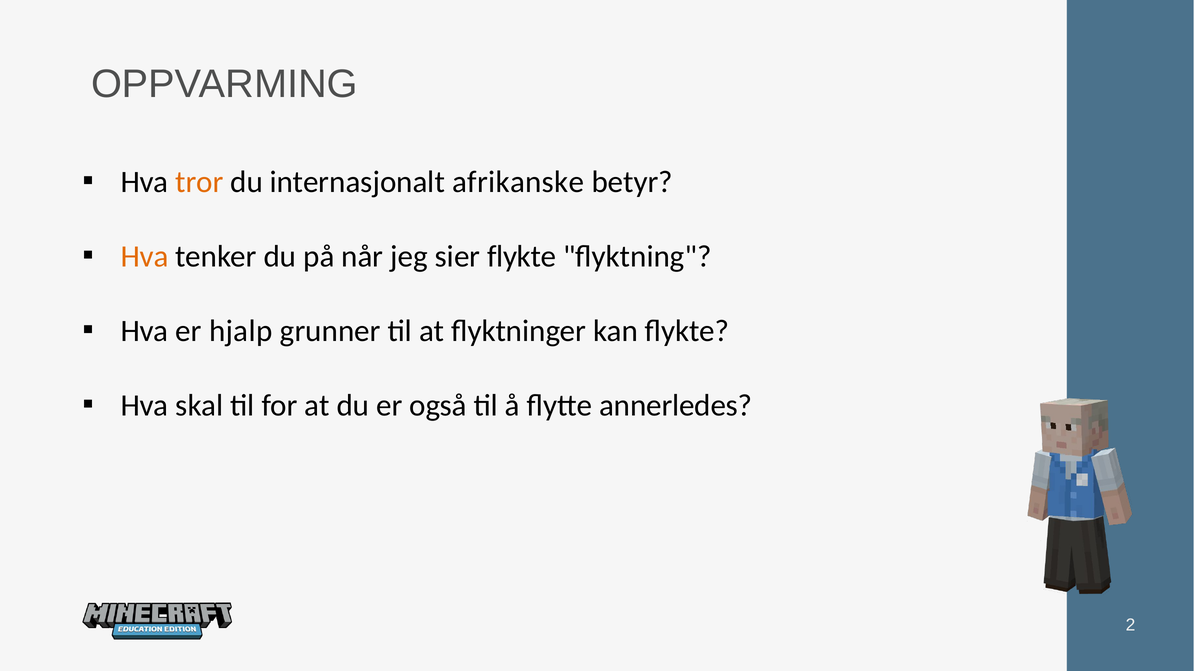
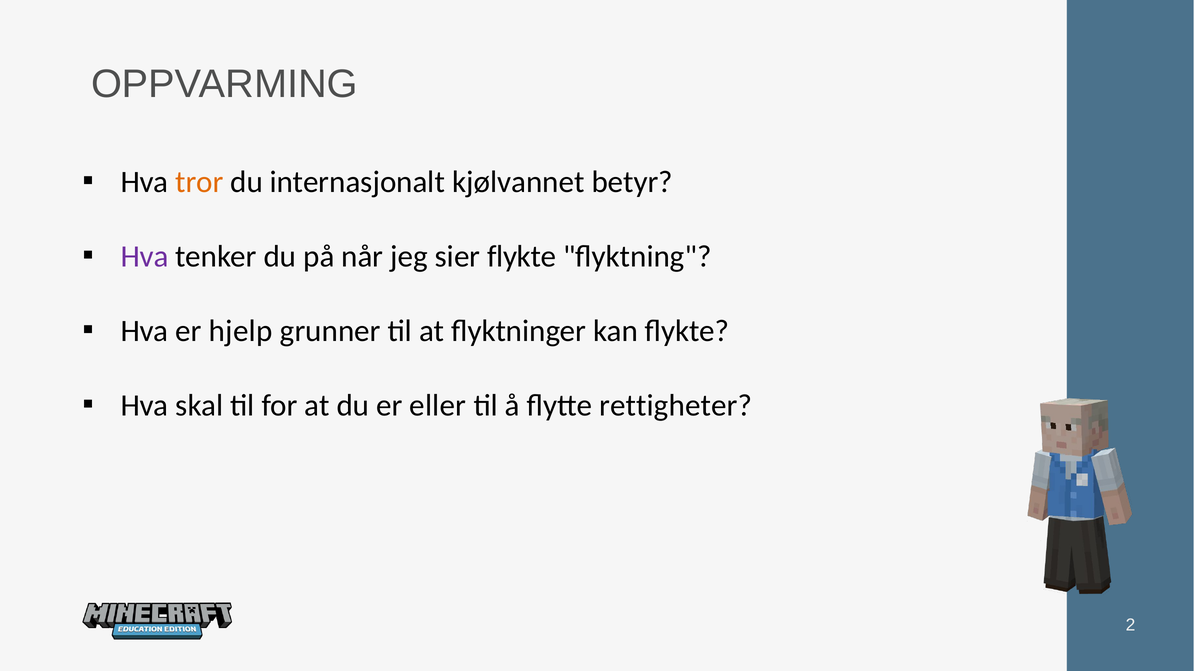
afrikanske: afrikanske -> kjølvannet (518, 182)
Hva colour: orange -> purple (145, 257)
hjalp: hjalp -> hjelp (241, 331)
også: også -> eller (438, 406)
annerledes: annerledes -> rettigheter (676, 406)
